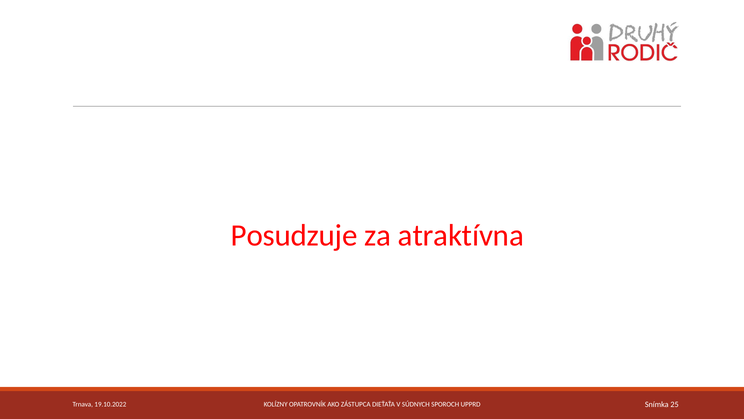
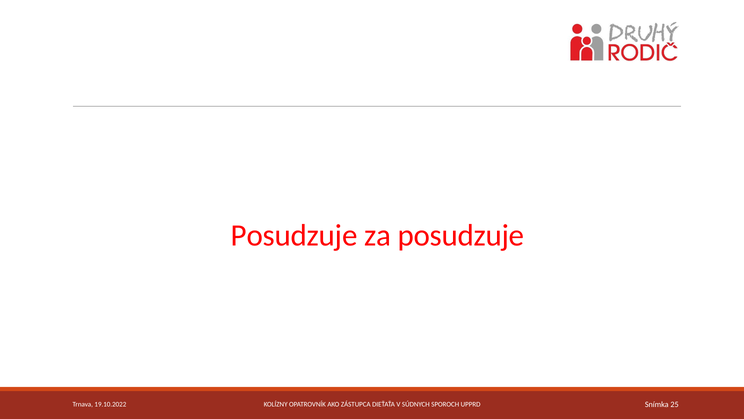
za atraktívna: atraktívna -> posudzuje (461, 235)
